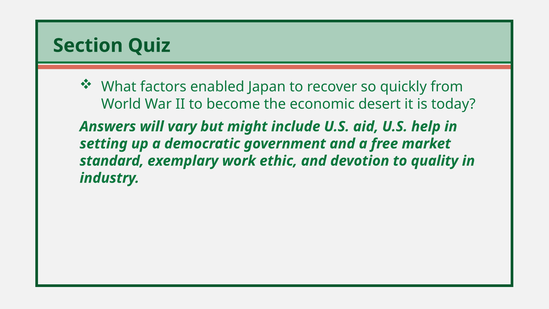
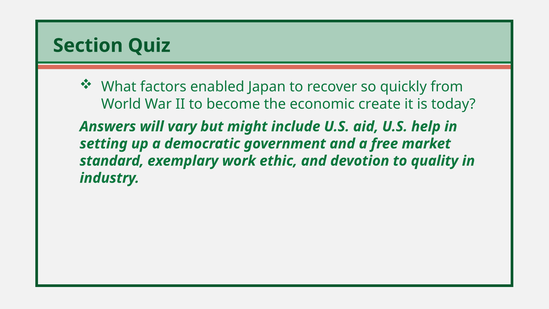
desert: desert -> create (379, 104)
